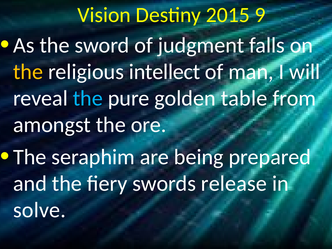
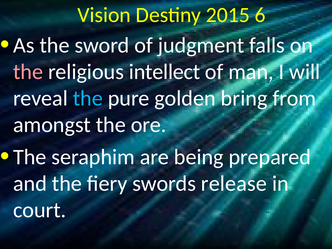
9: 9 -> 6 (260, 15)
the colour: yellow -> pink (28, 72)
table: table -> bring (244, 98)
solve: solve -> court (40, 210)
